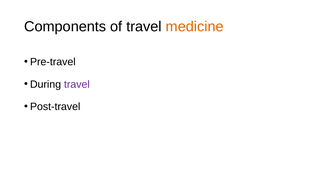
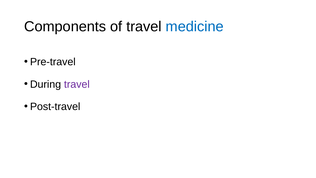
medicine colour: orange -> blue (195, 27)
